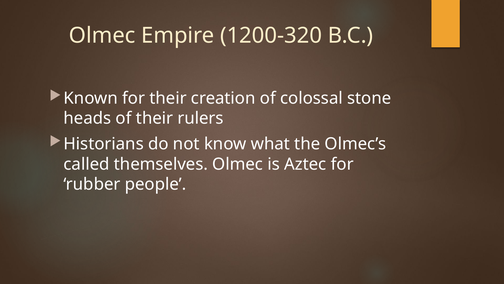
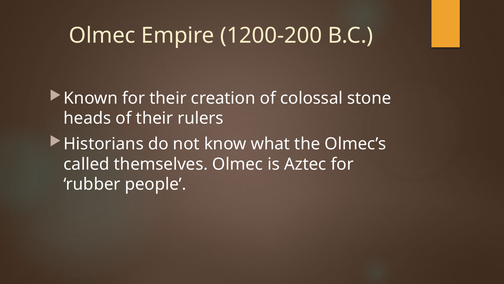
1200-320: 1200-320 -> 1200-200 (271, 35)
